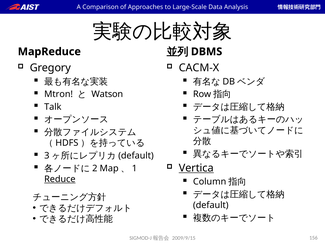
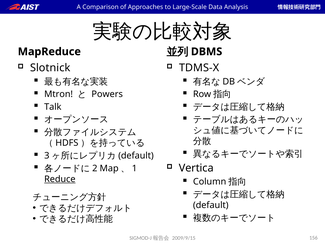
Gregory: Gregory -> Slotnick (50, 68)
CACM-X: CACM-X -> TDMS-X (199, 68)
Watson: Watson -> Powers (107, 94)
Vertica underline: present -> none (196, 168)
